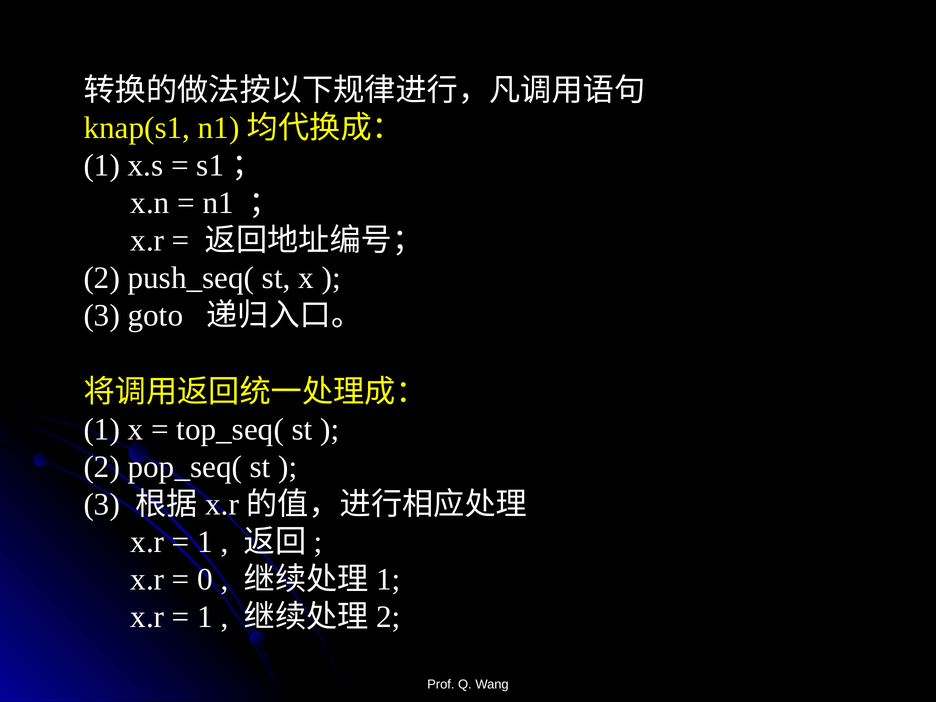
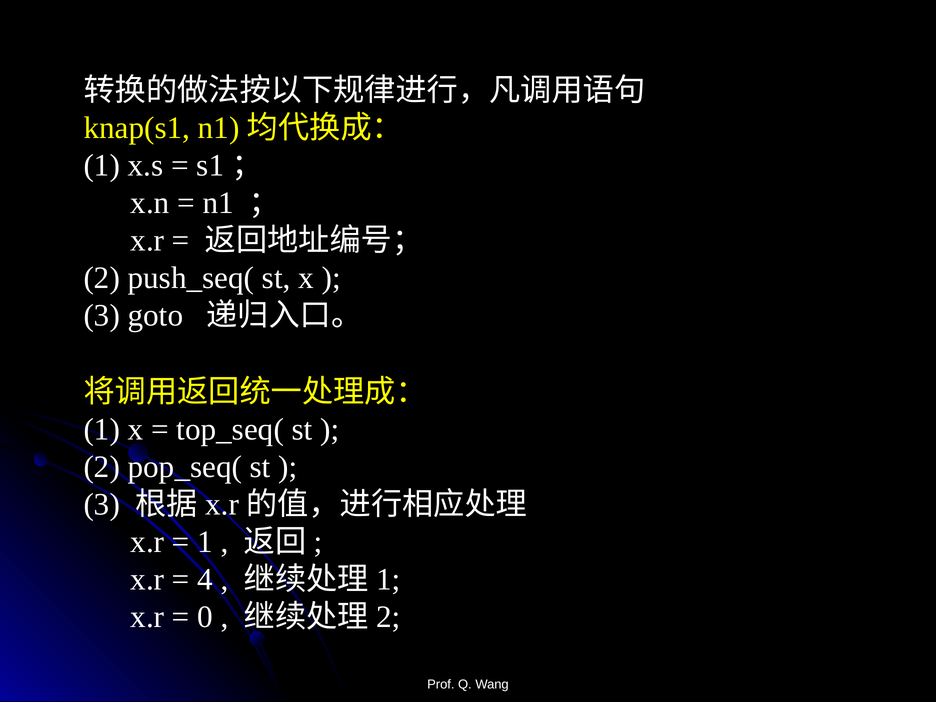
0: 0 -> 4 (205, 579)
1: 1 -> 0 (205, 617)
